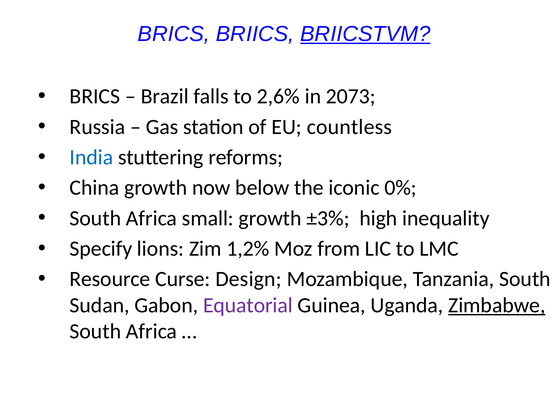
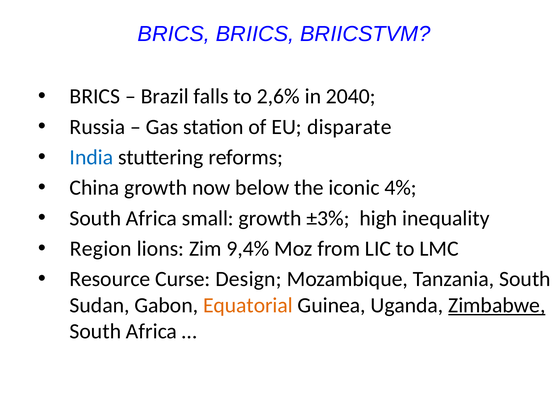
BRIICSTVM underline: present -> none (365, 34)
2073: 2073 -> 2040 (351, 97)
countless: countless -> disparate (349, 127)
0%: 0% -> 4% (401, 188)
Specify: Specify -> Region (101, 249)
1,2%: 1,2% -> 9,4% (248, 249)
Equatorial colour: purple -> orange (248, 305)
